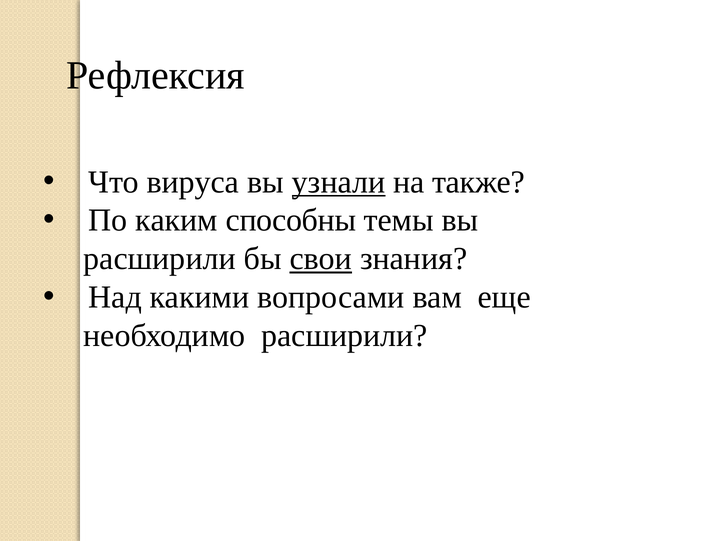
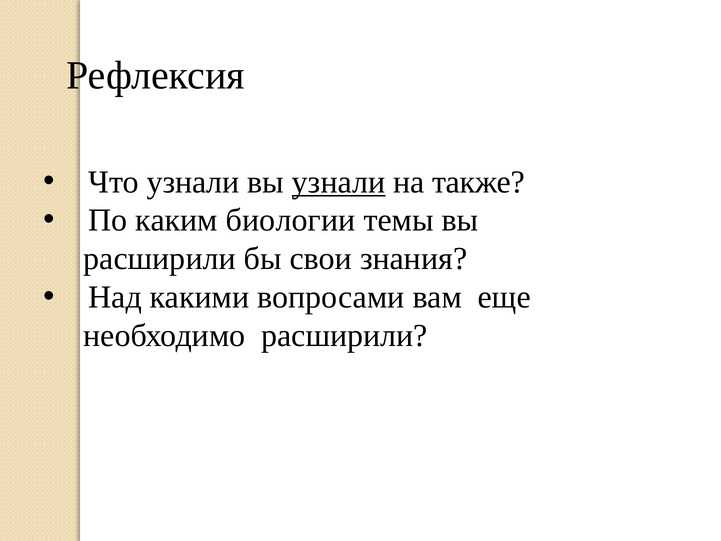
Что вируса: вируса -> узнали (193, 182)
способны: способны -> биологии (291, 220)
свои underline: present -> none (321, 259)
